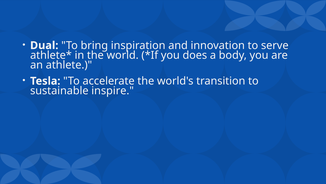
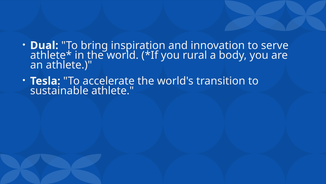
does: does -> rural (195, 55)
sustainable inspire: inspire -> athlete (113, 91)
